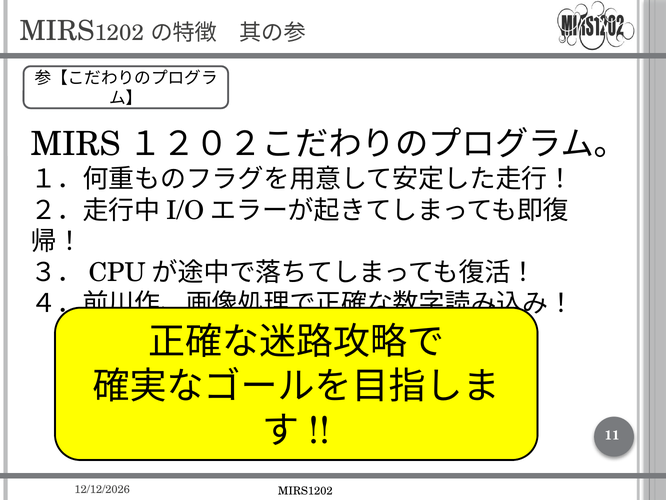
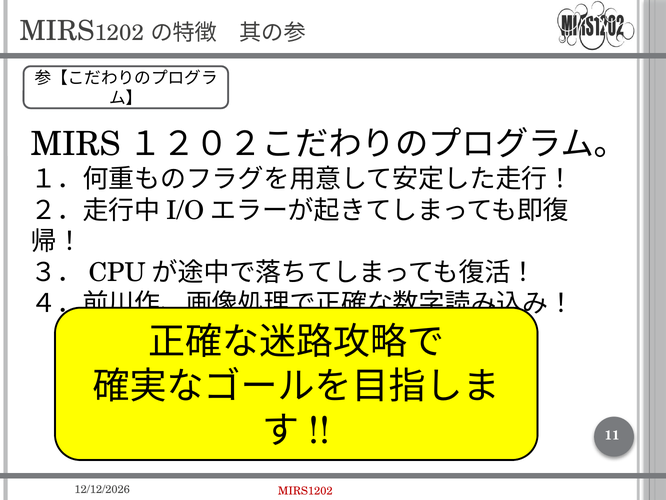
MIRS1202 colour: black -> red (305, 491)
